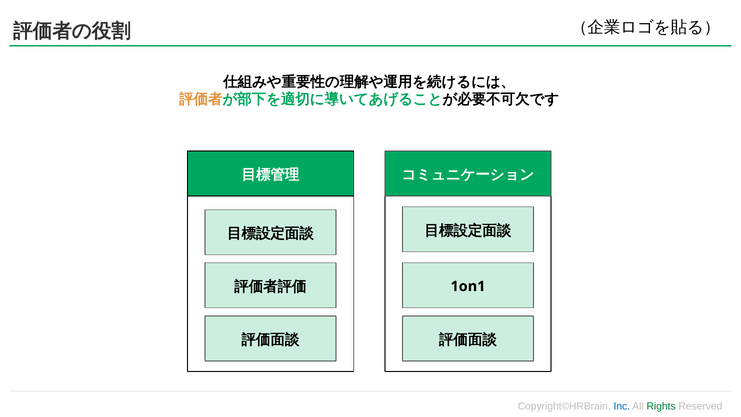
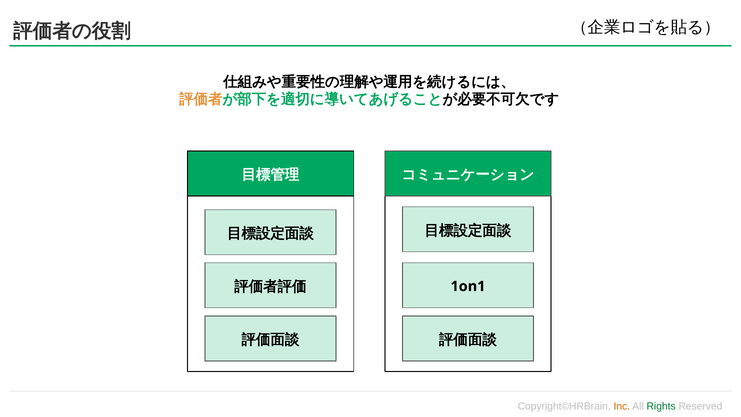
Inc colour: blue -> orange (622, 406)
